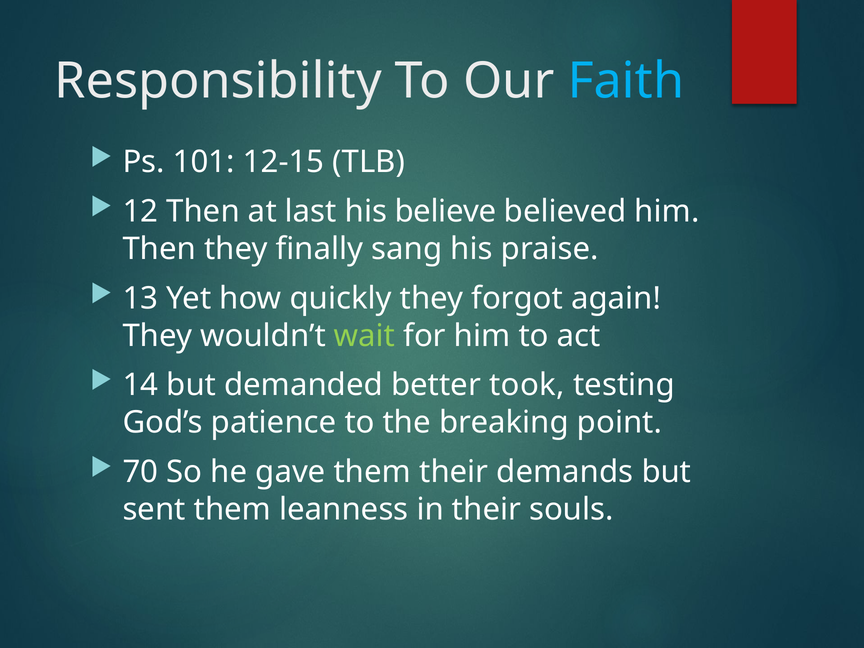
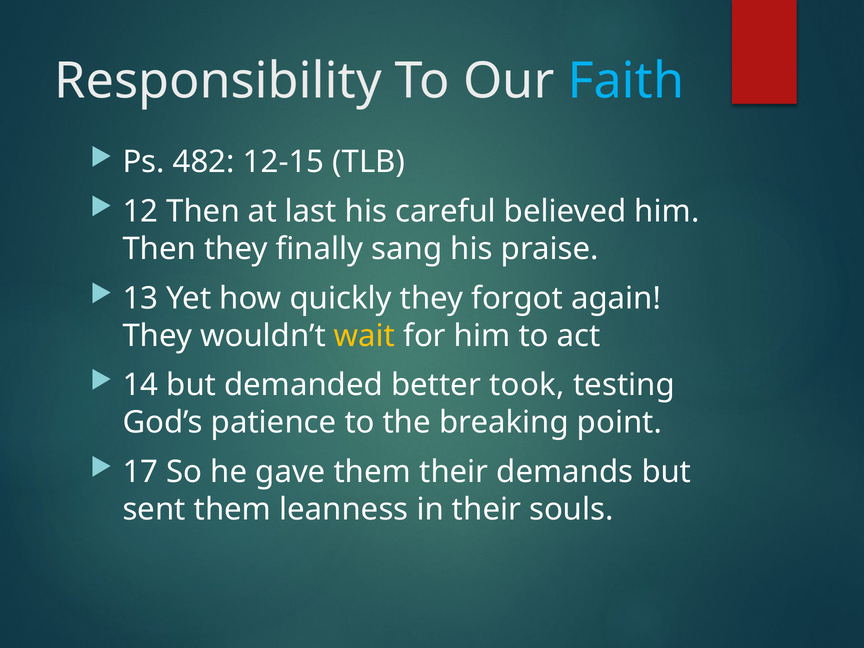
101: 101 -> 482 (204, 162)
believe: believe -> careful (445, 211)
wait colour: light green -> yellow (365, 336)
70: 70 -> 17 (140, 472)
